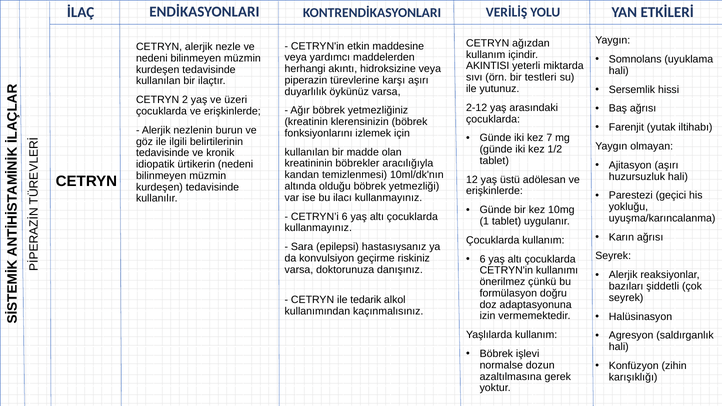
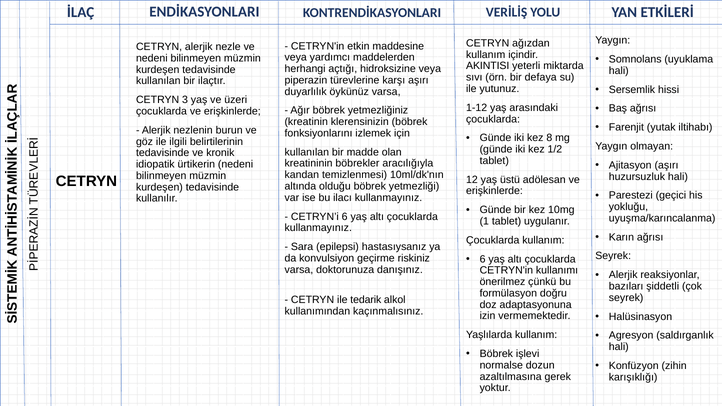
akıntı: akıntı -> açtığı (343, 69)
testleri: testleri -> defaya (541, 77)
2: 2 -> 3 (185, 100)
2-12: 2-12 -> 1-12 (477, 108)
7: 7 -> 8 (549, 138)
